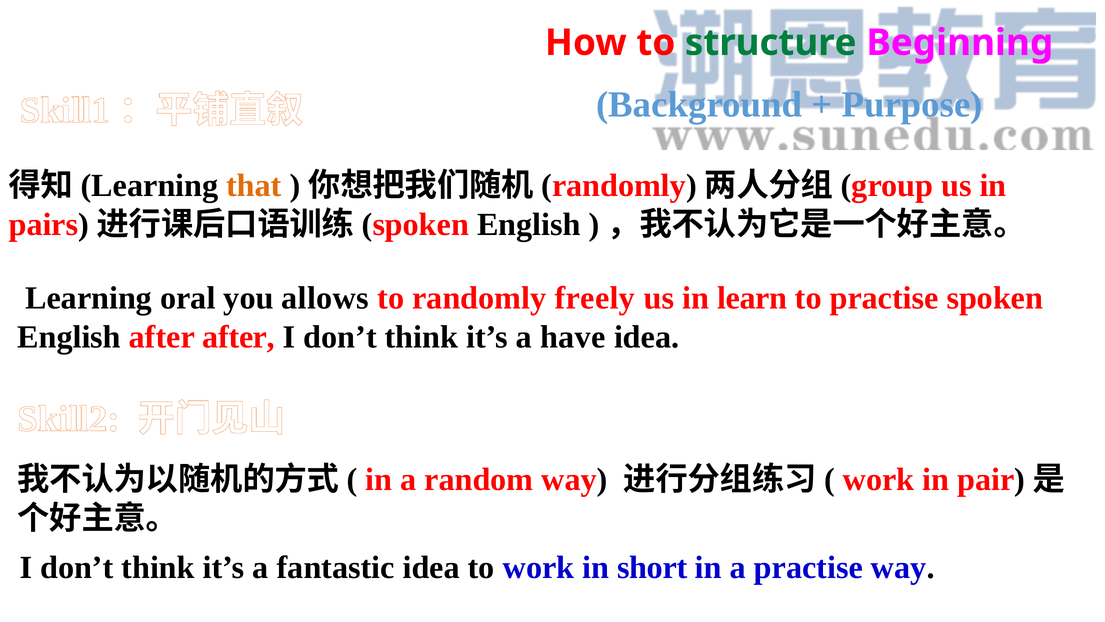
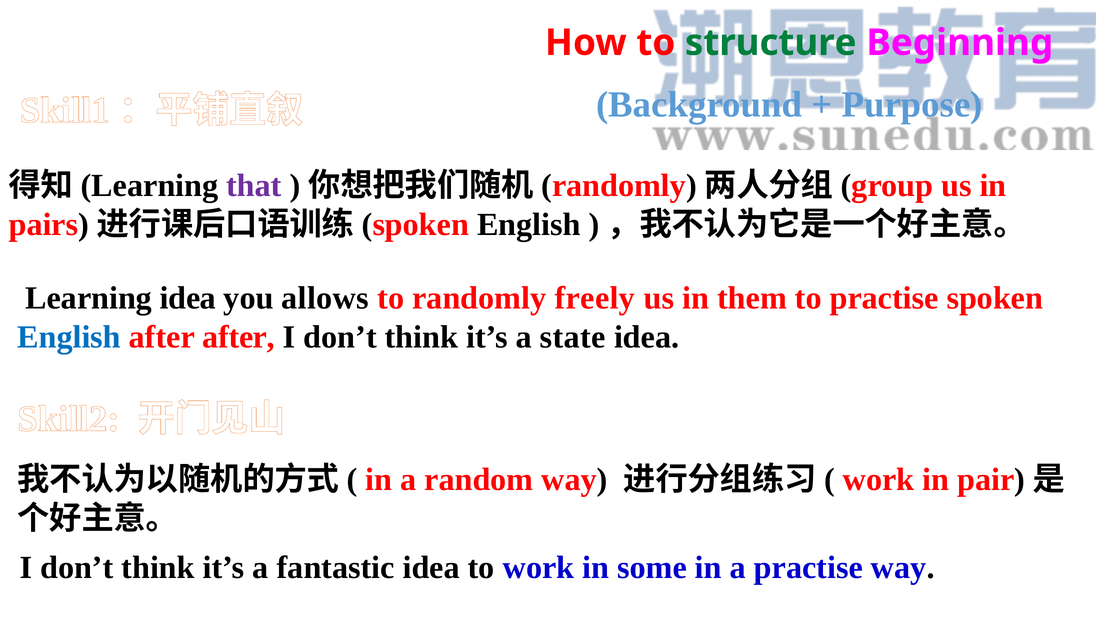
that colour: orange -> purple (254, 186)
Learning oral: oral -> idea (188, 298)
learn: learn -> them (752, 298)
English colour: black -> blue (69, 337)
have: have -> state (573, 337)
short: short -> some (652, 567)
